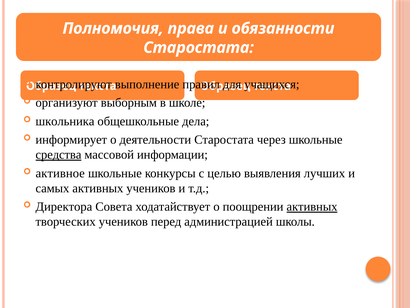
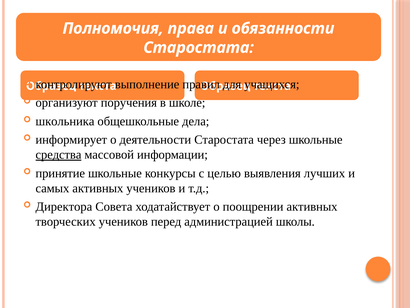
выборным: выборным -> поручения (129, 103)
активное: активное -> принятие (60, 173)
активных underline: present -> none (312, 206)
